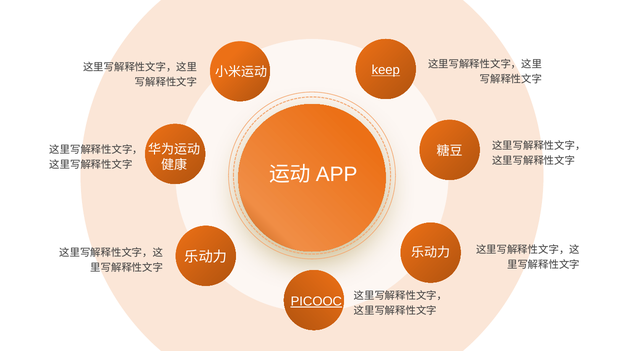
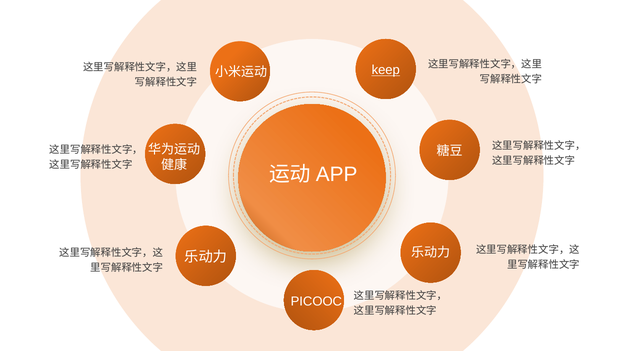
PICOOC underline: present -> none (316, 301)
